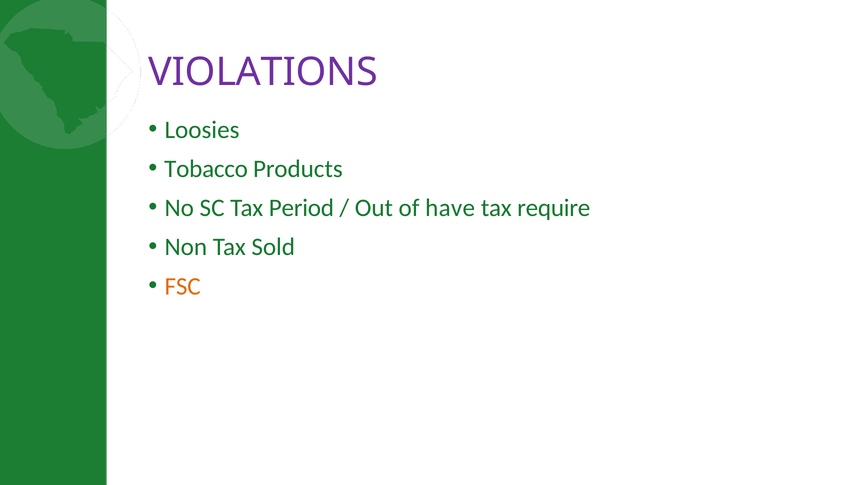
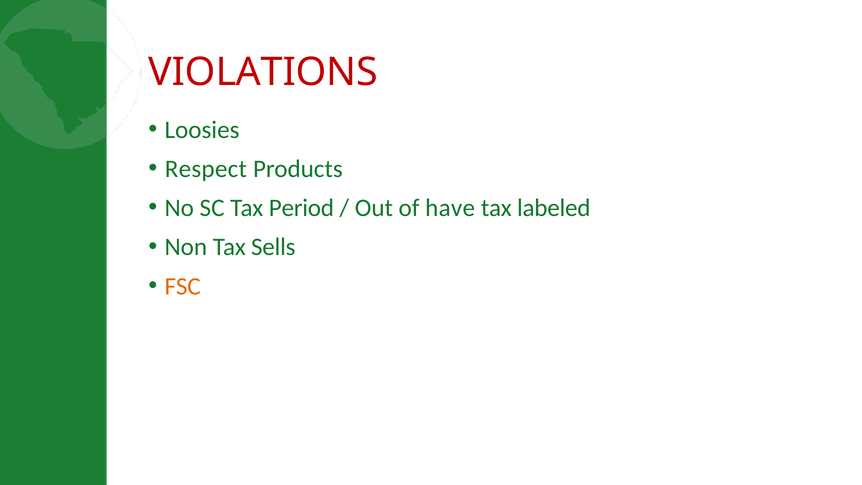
VIOLATIONS colour: purple -> red (263, 72)
Tobacco: Tobacco -> Respect (206, 169)
require: require -> labeled (554, 208)
Sold: Sold -> Sells (273, 247)
